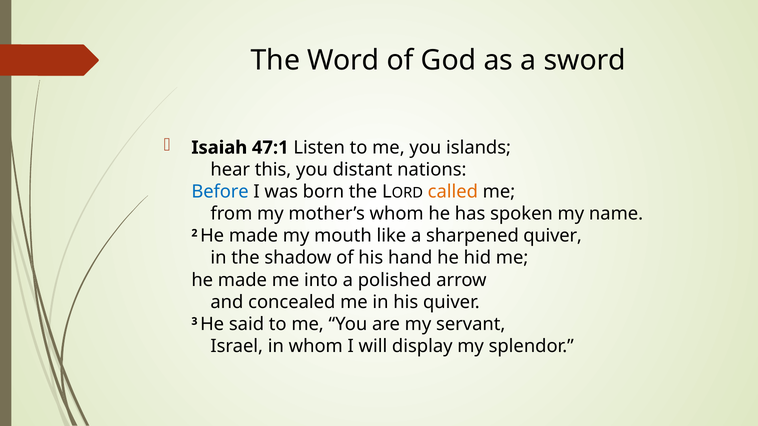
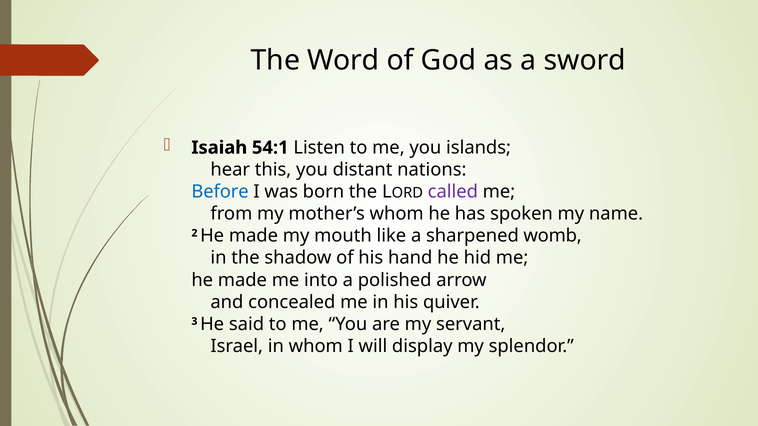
47:1: 47:1 -> 54:1 (270, 148)
called colour: orange -> purple (453, 192)
sharpened quiver: quiver -> womb (553, 236)
